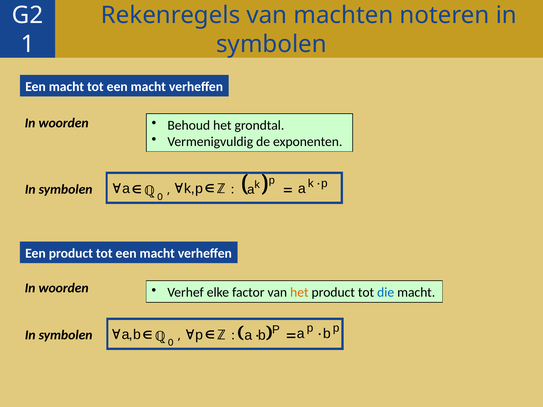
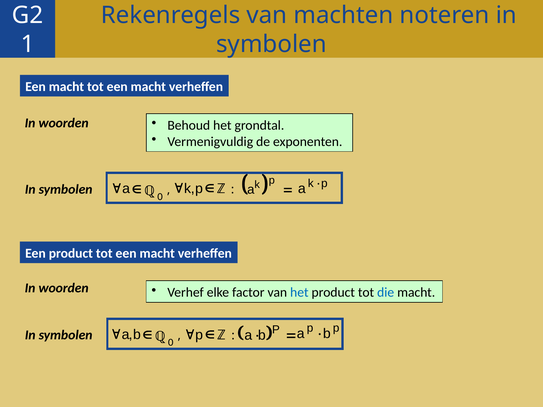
het colour: orange -> blue (299, 293)
